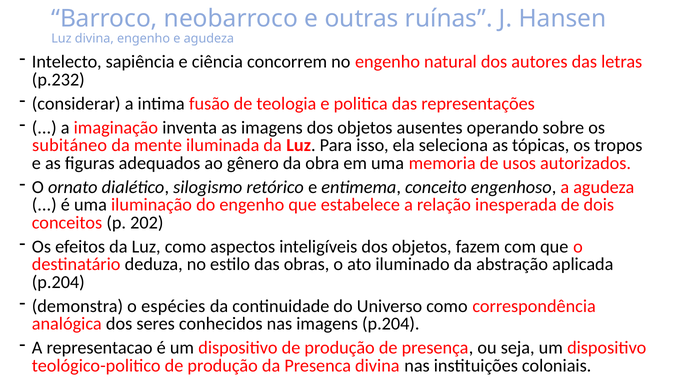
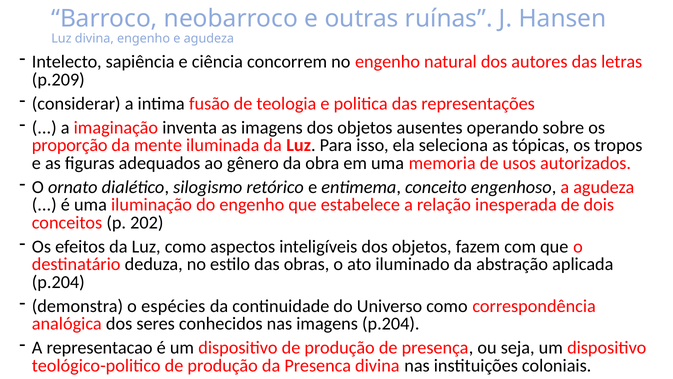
p.232: p.232 -> p.209 (58, 80)
subitáneo: subitáneo -> proporção (70, 145)
